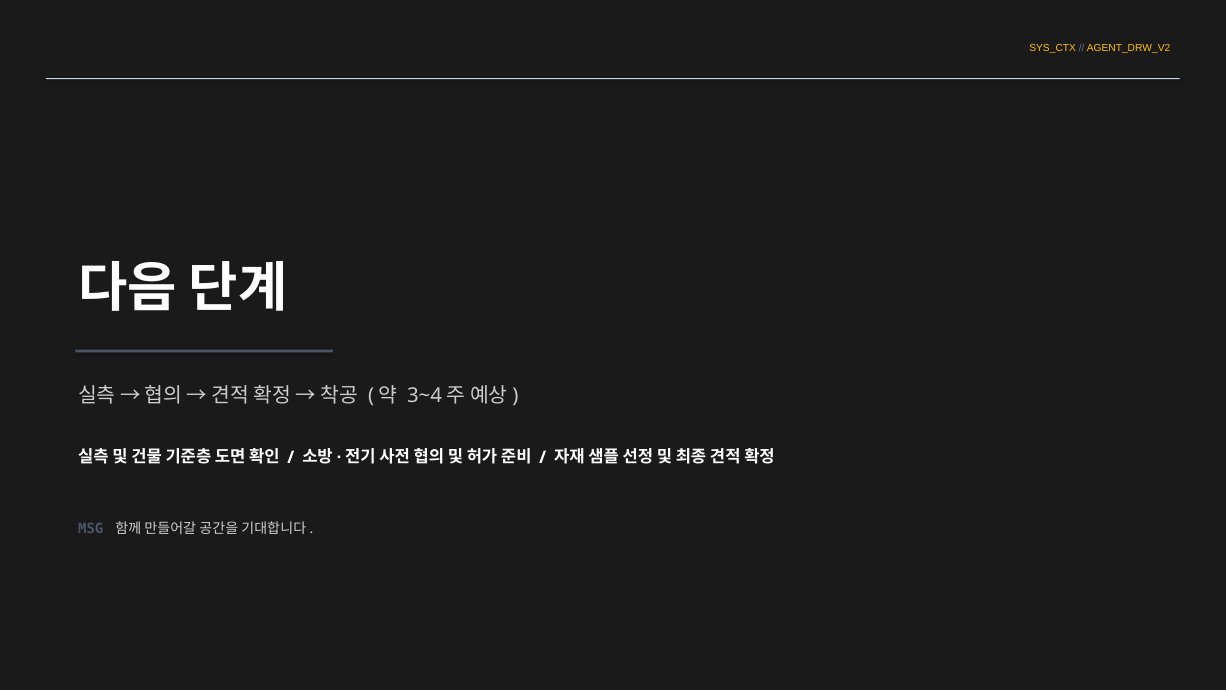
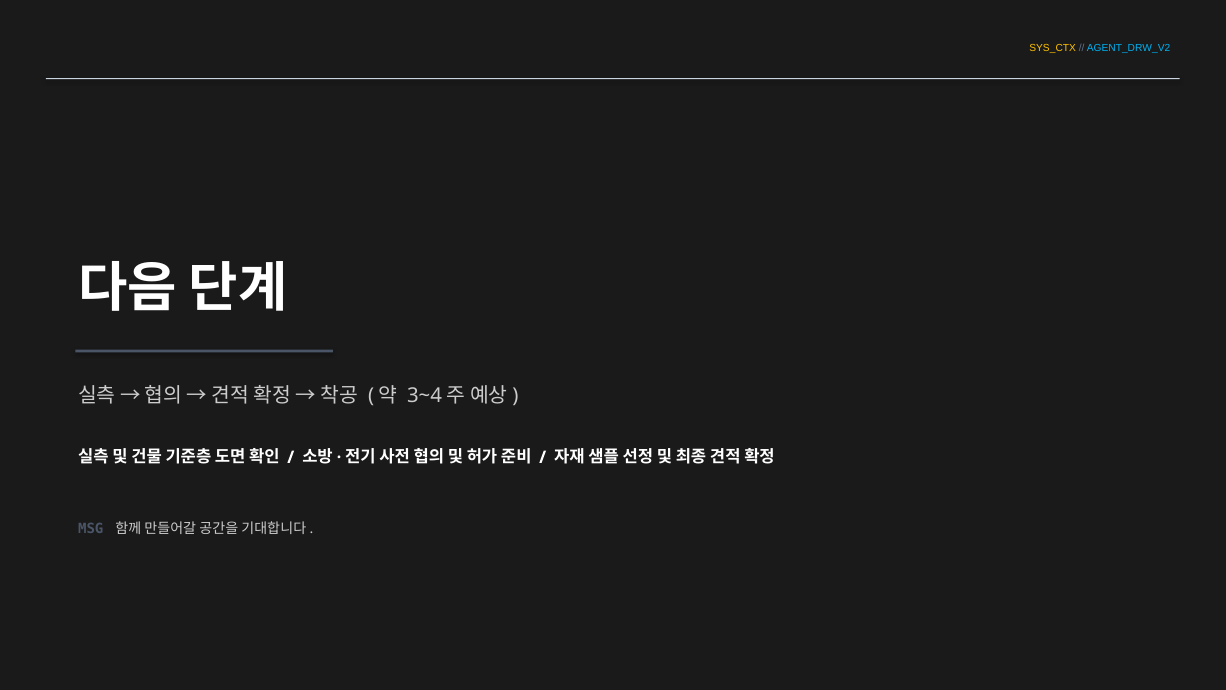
AGENT_DRW_V2 colour: yellow -> light blue (1129, 48)
